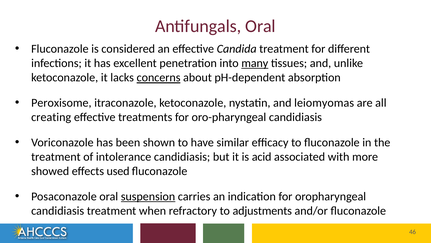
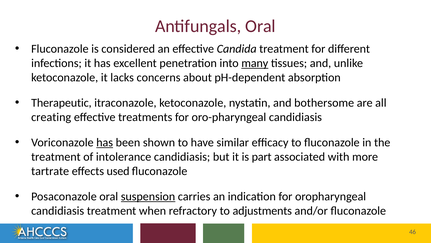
concerns underline: present -> none (159, 77)
Peroxisome: Peroxisome -> Therapeutic (61, 103)
leiomyomas: leiomyomas -> bothersome (324, 103)
has underline: none -> present (105, 142)
acid: acid -> part (262, 157)
showed: showed -> tartrate (50, 171)
